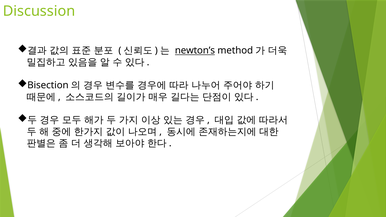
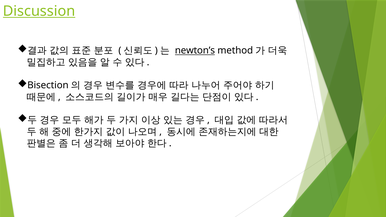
Discussion underline: none -> present (39, 11)
